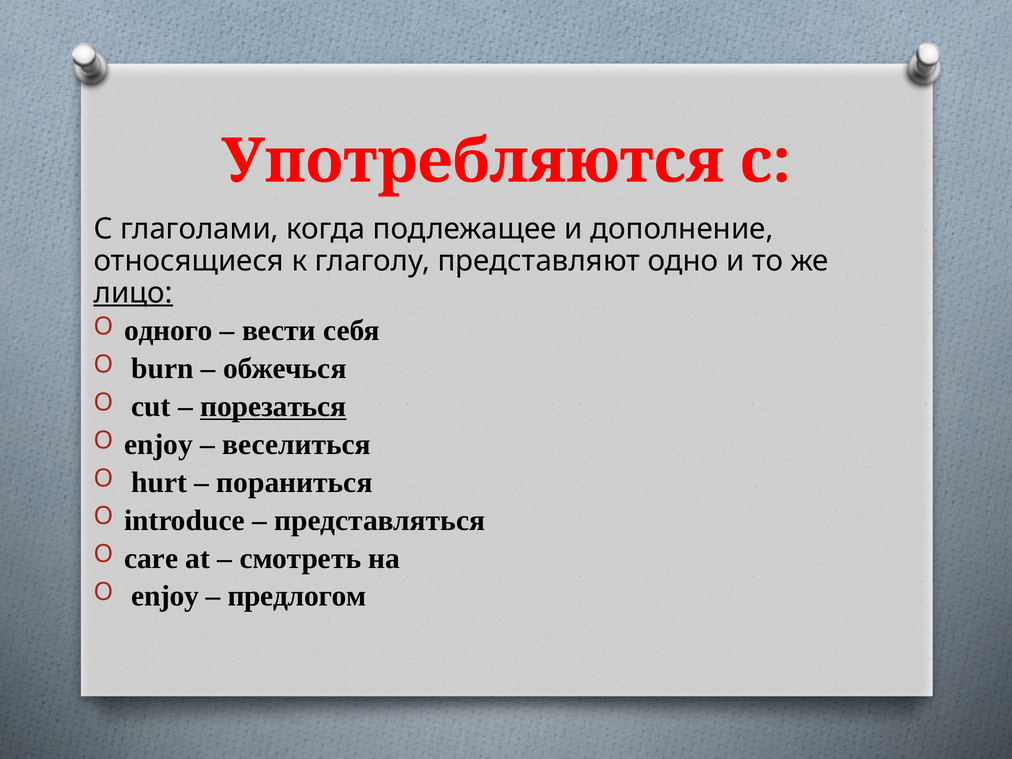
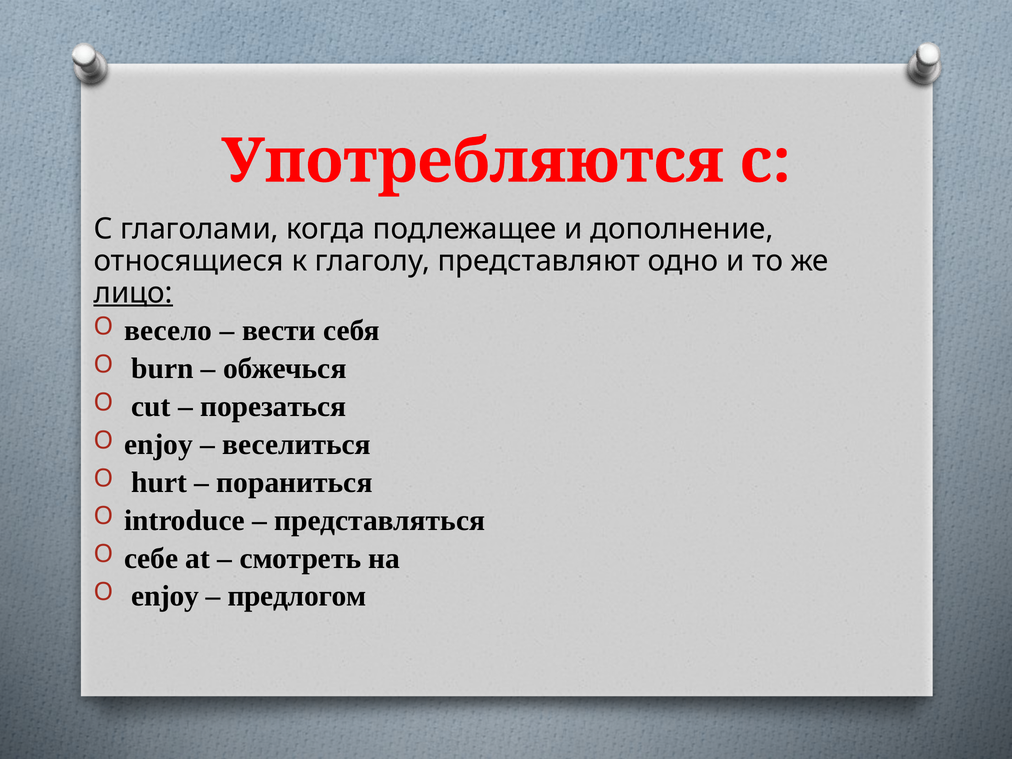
одного: одного -> весело (168, 331)
порезаться underline: present -> none (273, 407)
care: care -> себе (151, 558)
